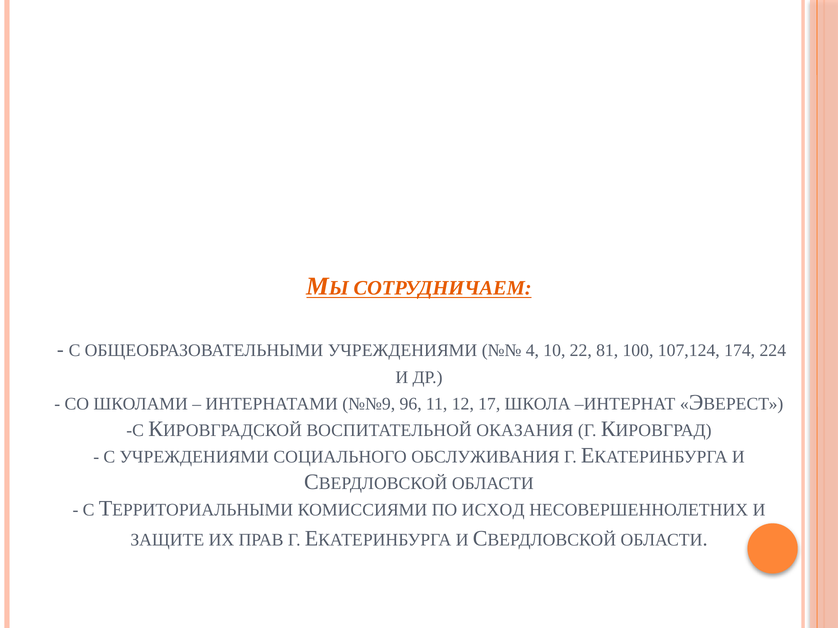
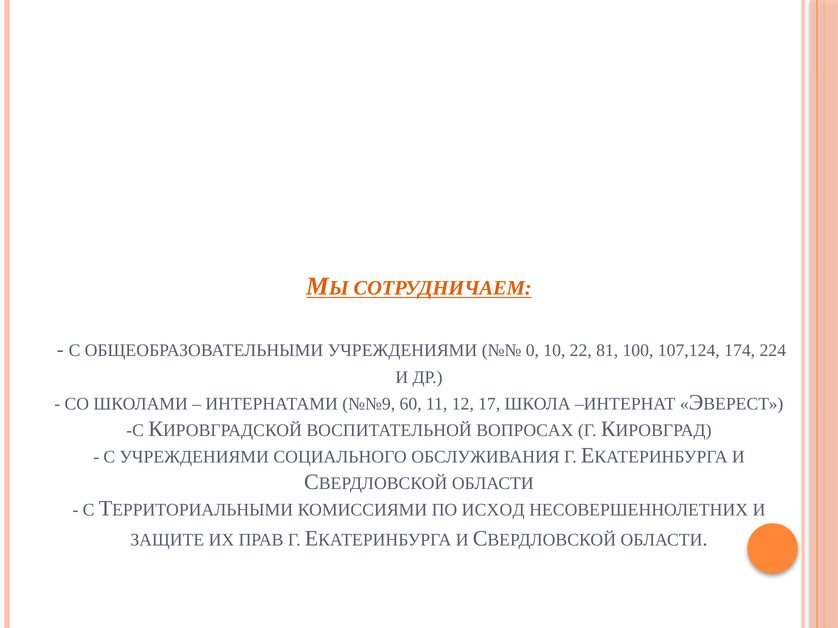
4: 4 -> 0 (532, 351)
96: 96 -> 60 (411, 404)
ОКАЗАНИЯ: ОКАЗАНИЯ -> ВОПРОСАХ (525, 431)
